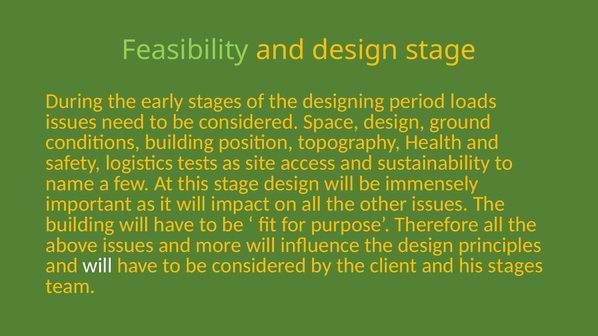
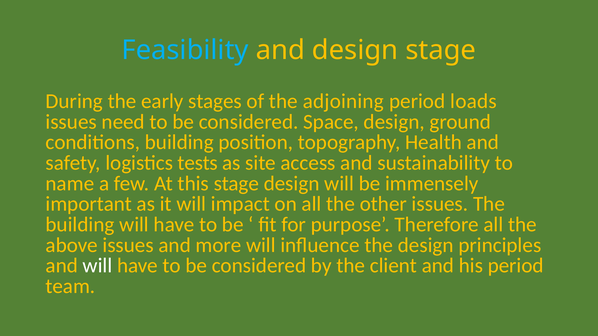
Feasibility colour: light green -> light blue (185, 50)
designing: designing -> adjoining (343, 101)
his stages: stages -> period (516, 266)
